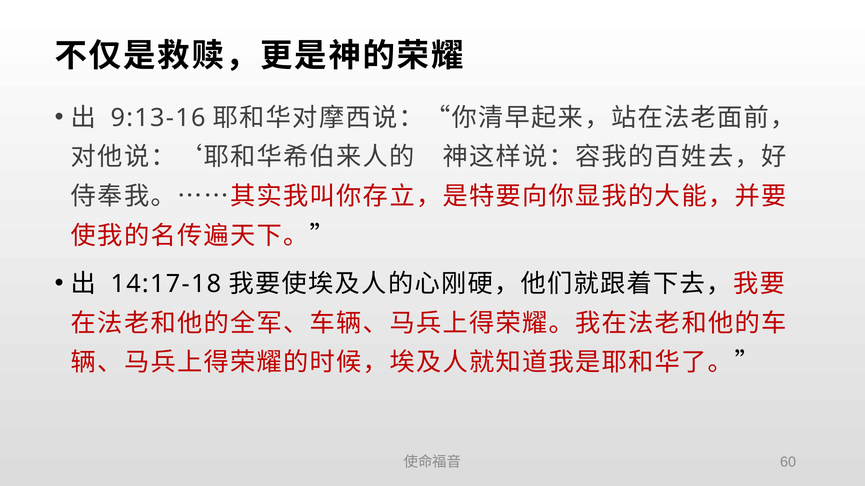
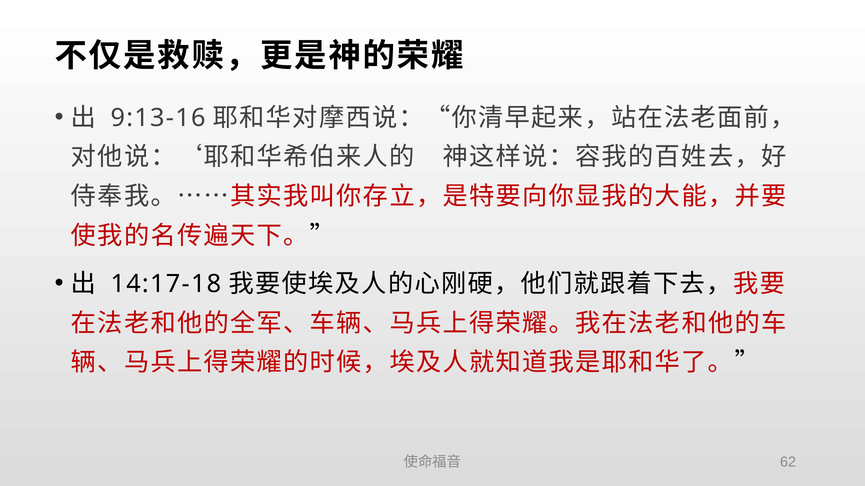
60: 60 -> 62 (788, 463)
